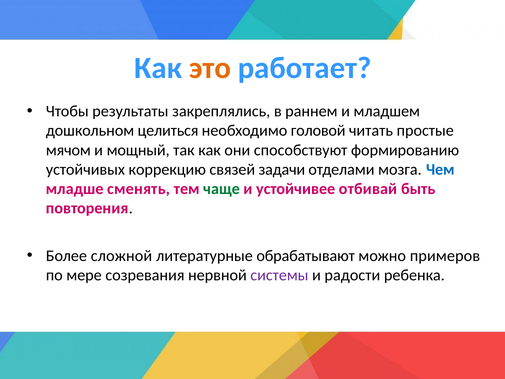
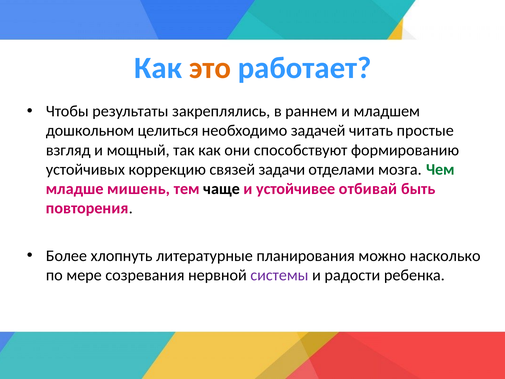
головой: головой -> задачей (318, 131)
мячом: мячом -> взгляд (68, 150)
Чем colour: blue -> green (440, 169)
сменять: сменять -> мишень (139, 189)
чаще colour: green -> black (222, 189)
сложной: сложной -> хлопнуть (122, 256)
обрабатывают: обрабатывают -> планирования (306, 256)
примеров: примеров -> насколько (445, 256)
